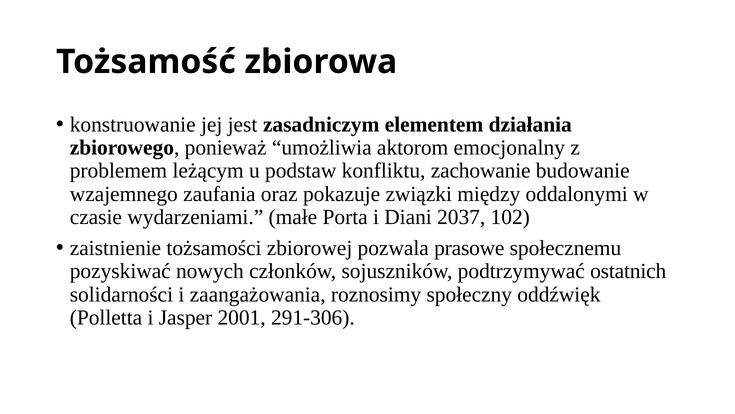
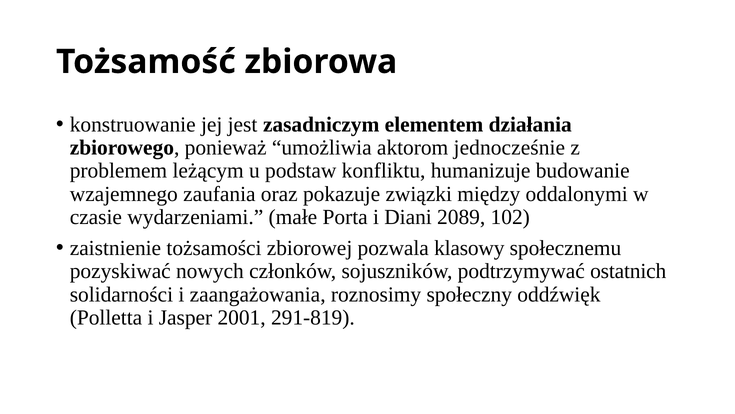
emocjonalny: emocjonalny -> jednocześnie (509, 147)
zachowanie: zachowanie -> humanizuje (481, 171)
2037: 2037 -> 2089 (461, 217)
prasowe: prasowe -> klasowy (469, 248)
291-306: 291-306 -> 291-819 (313, 317)
